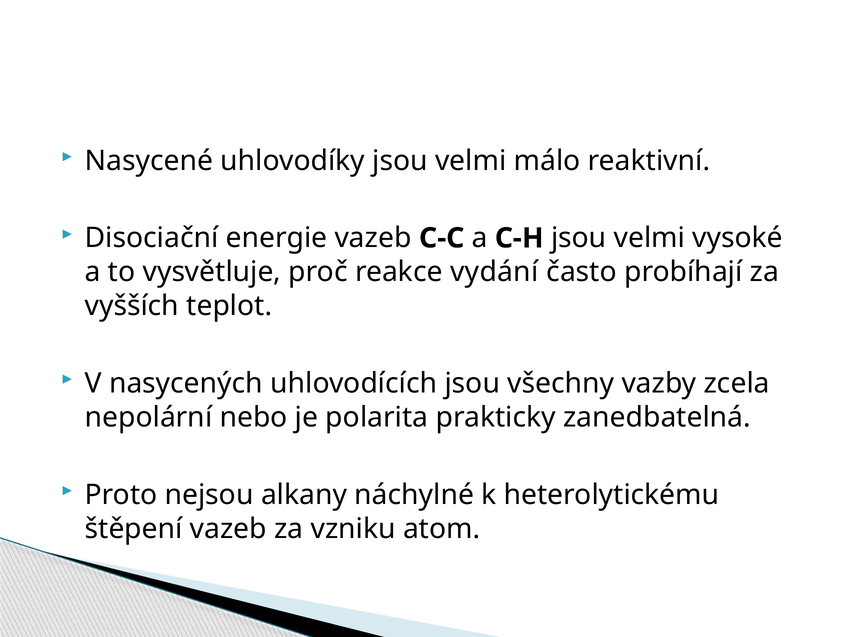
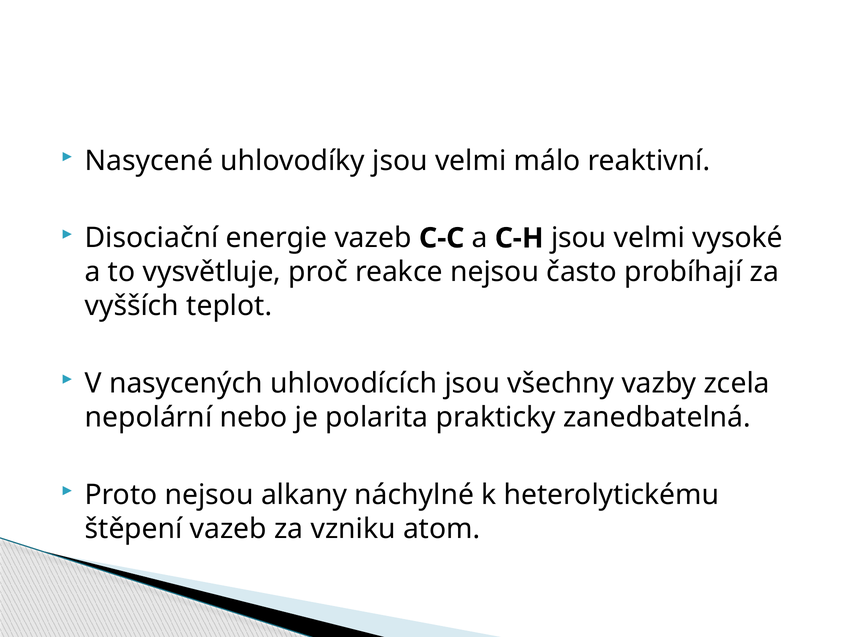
reakce vydání: vydání -> nejsou (495, 272)
